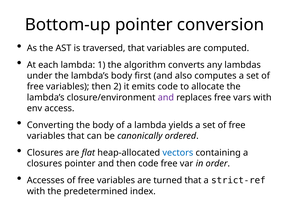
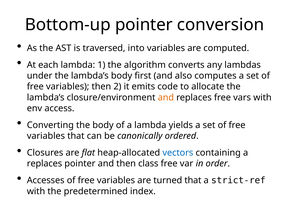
traversed that: that -> into (136, 48)
and colour: purple -> orange (166, 97)
closures: closures -> replaces (44, 163)
then code: code -> class (148, 163)
